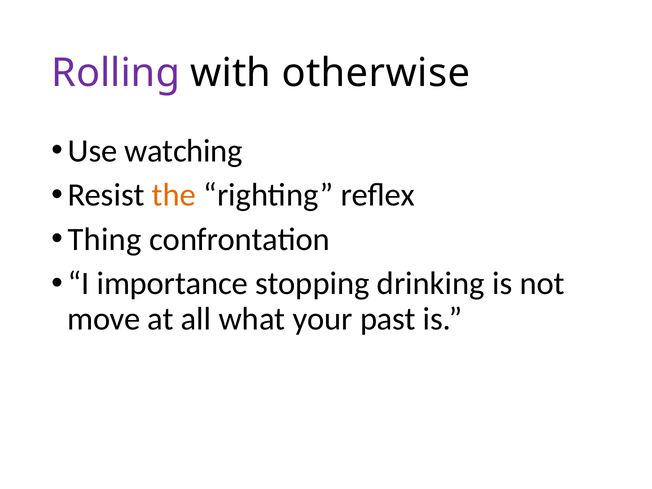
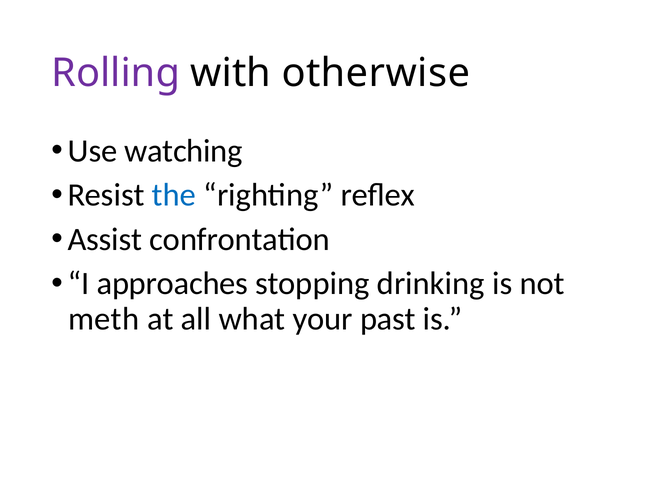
the colour: orange -> blue (174, 195)
Thing: Thing -> Assist (105, 239)
importance: importance -> approaches (172, 284)
move: move -> meth (104, 319)
